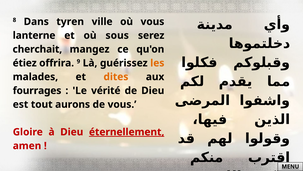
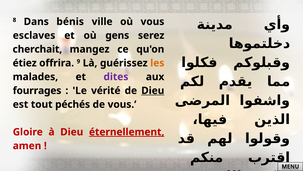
tyren: tyren -> bénis (70, 22)
lanterne: lanterne -> esclaves (34, 35)
sous: sous -> gens (117, 35)
dites colour: orange -> purple (116, 77)
Dieu underline: none -> present (153, 90)
aurons: aurons -> péchés (73, 104)
